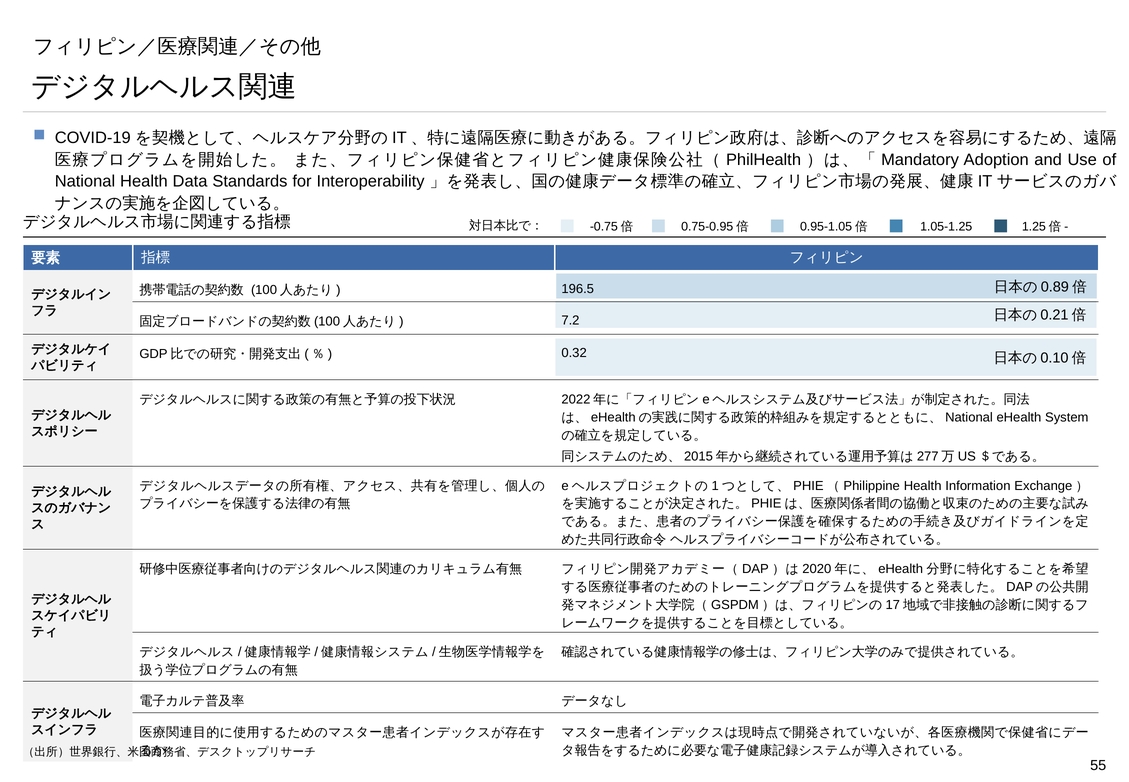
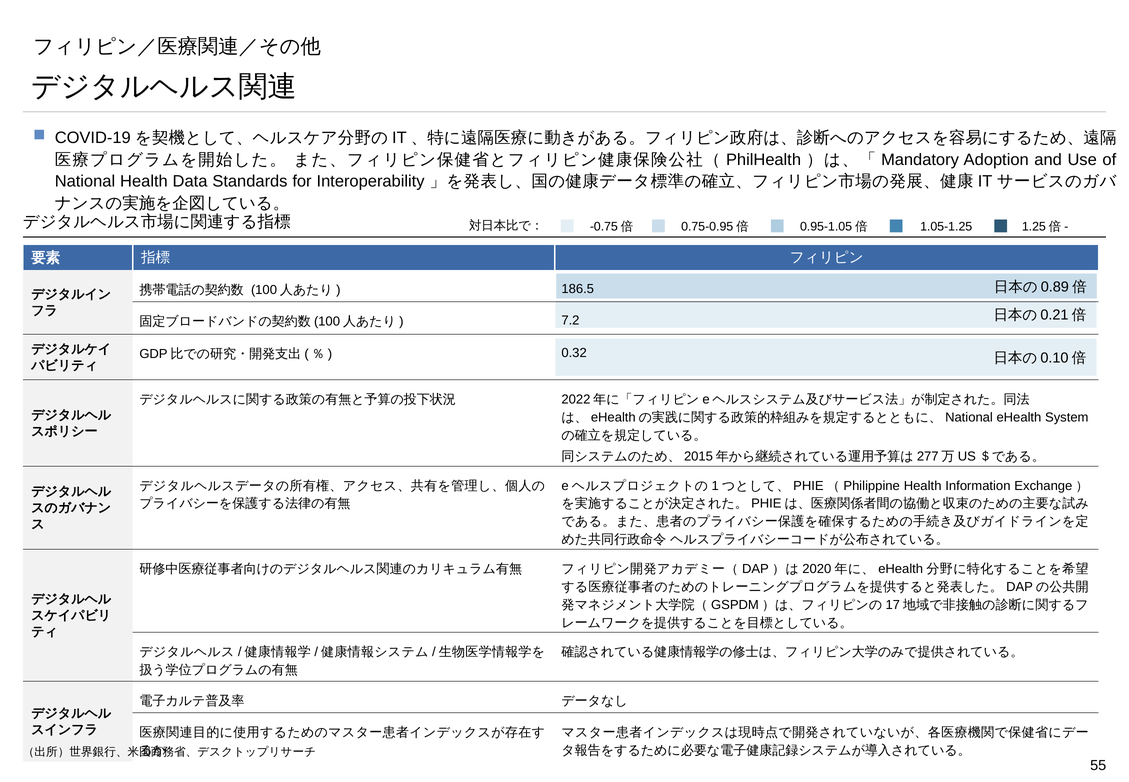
196.5: 196.5 -> 186.5 (578, 289)
